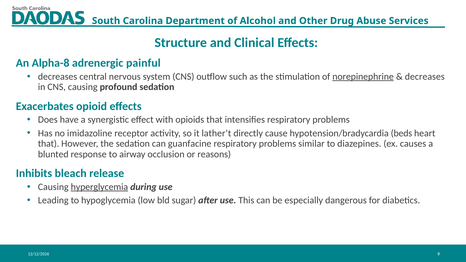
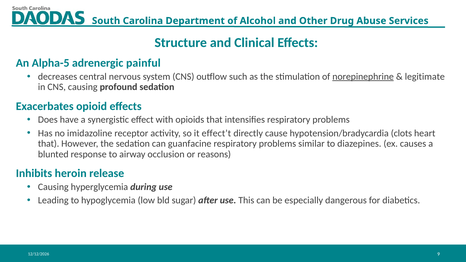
Alpha-8: Alpha-8 -> Alpha-5 (51, 63)
decreases: decreases -> legitimate (425, 77)
lather’t: lather’t -> effect’t (216, 133)
beds: beds -> clots (401, 133)
bleach: bleach -> heroin (71, 174)
hyperglycemia underline: present -> none (99, 187)
